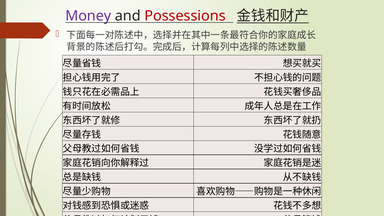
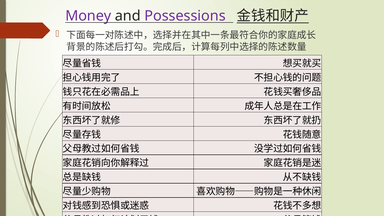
Possessions colour: red -> purple (185, 16)
